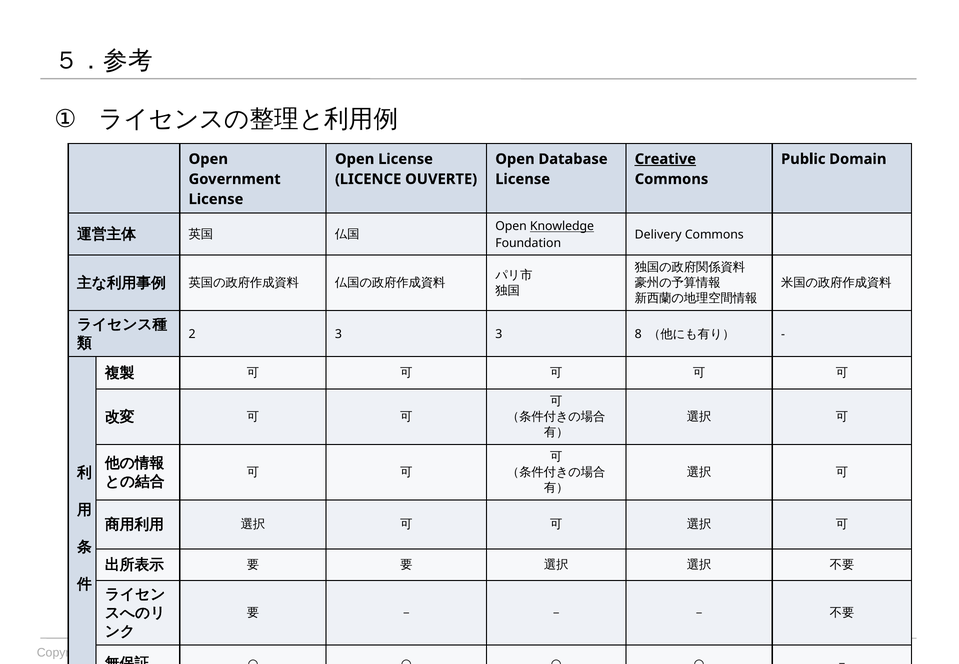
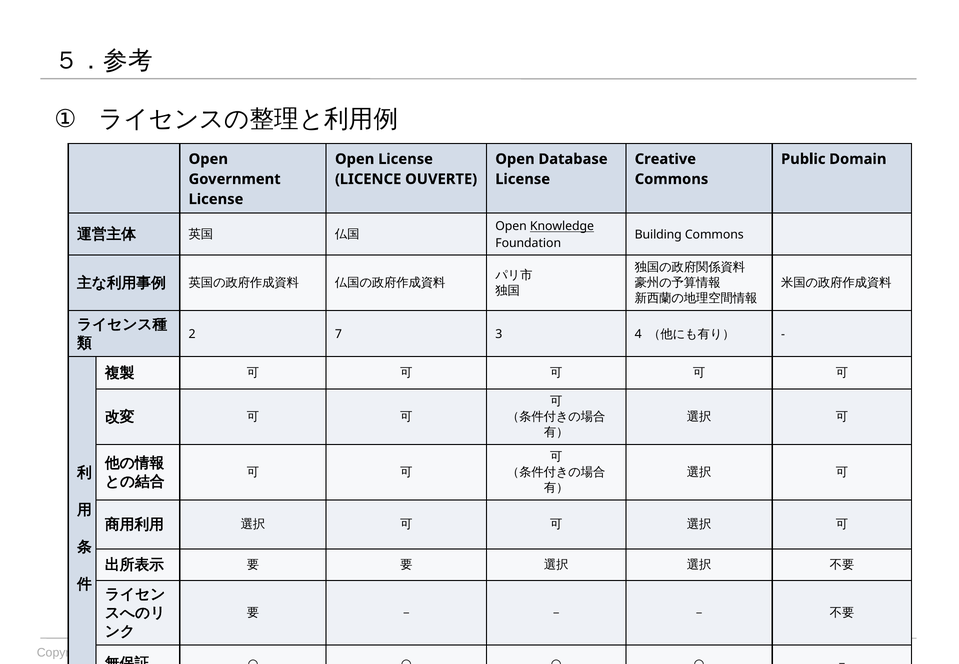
Creative underline: present -> none (665, 159)
Delivery: Delivery -> Building (658, 235)
2 3: 3 -> 7 (339, 334)
8: 8 -> 4 (638, 334)
